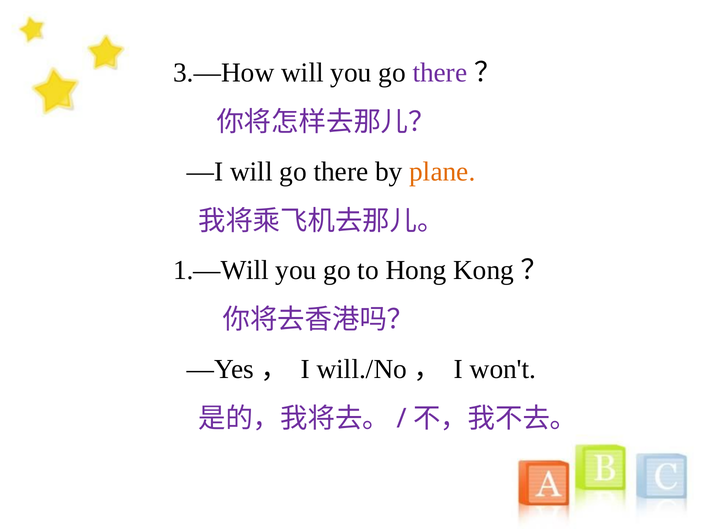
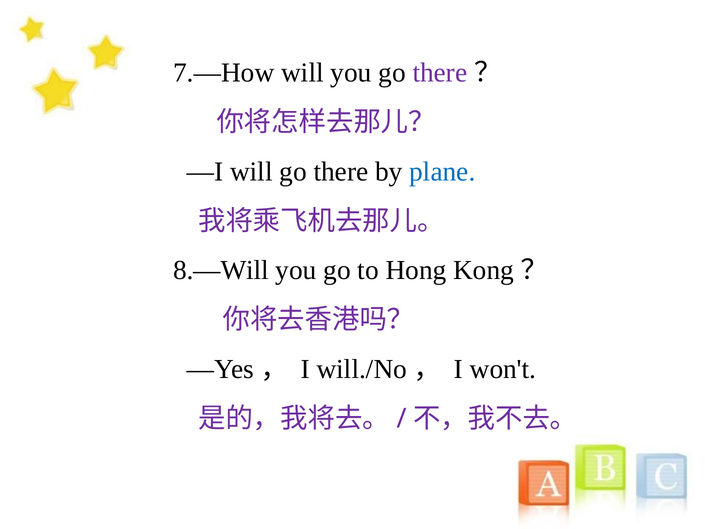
3.—How: 3.—How -> 7.—How (224, 73)
plane colour: orange -> blue (442, 172)
1.—Will: 1.—Will -> 8.—Will (221, 270)
